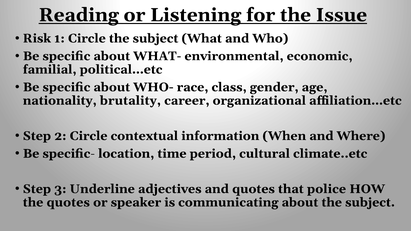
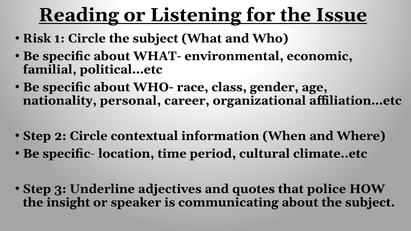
brutality: brutality -> personal (130, 101)
the quotes: quotes -> insight (68, 203)
